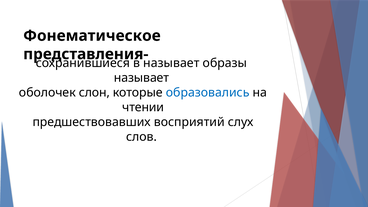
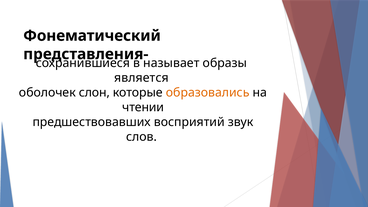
Фонематическое: Фонематическое -> Фонематический (92, 36)
называет: называет -> является (141, 78)
образовались colour: blue -> orange (208, 93)
слух: слух -> звук (241, 122)
